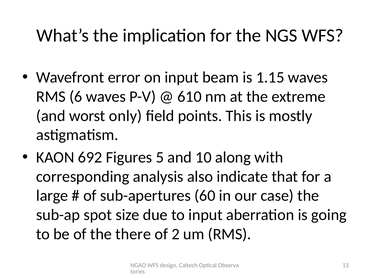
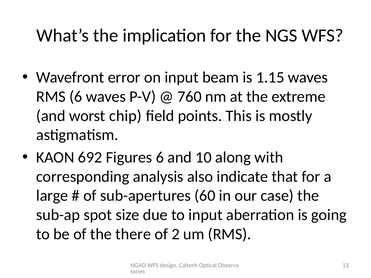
610: 610 -> 760 (189, 97)
only: only -> chip (125, 116)
Figures 5: 5 -> 6 (160, 157)
